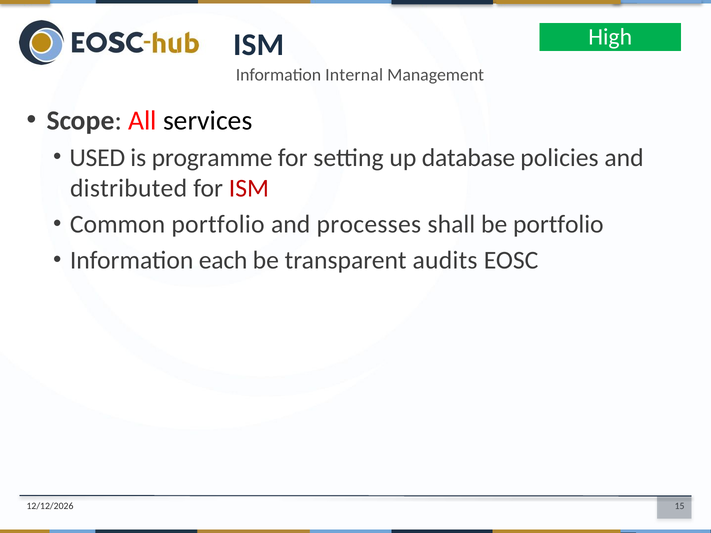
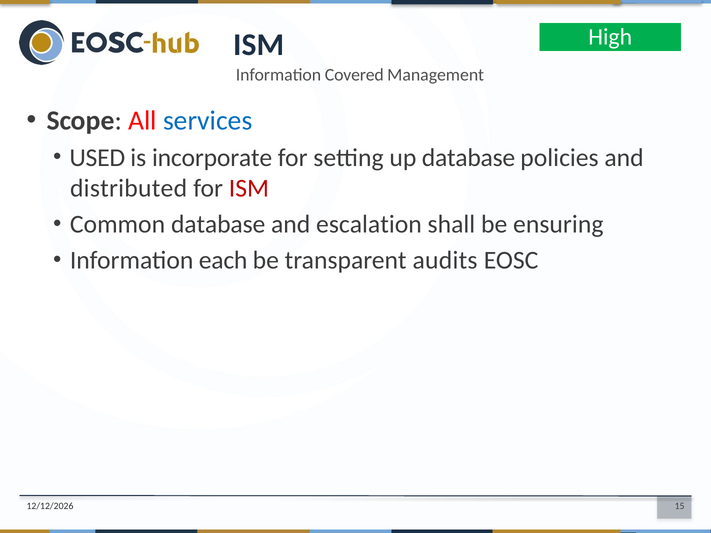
Internal: Internal -> Covered (354, 75)
services colour: black -> blue (208, 121)
programme: programme -> incorporate (212, 158)
Common portfolio: portfolio -> database (218, 225)
processes: processes -> escalation (369, 225)
be portfolio: portfolio -> ensuring (558, 225)
